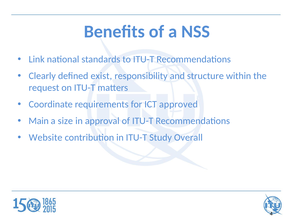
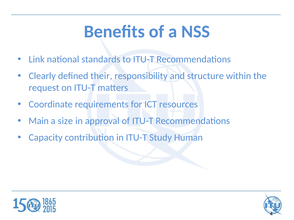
exist: exist -> their (101, 76)
approved: approved -> resources (179, 105)
Website: Website -> Capacity (46, 138)
Overall: Overall -> Human (188, 138)
